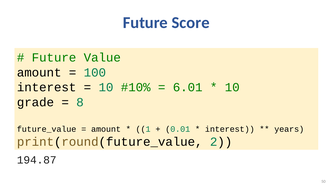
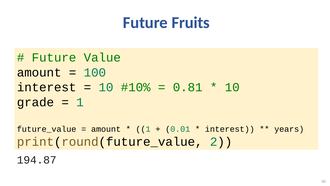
Score: Score -> Fruits (191, 23)
6.01: 6.01 -> 0.81 (188, 87)
8: 8 -> 1 (80, 102)
